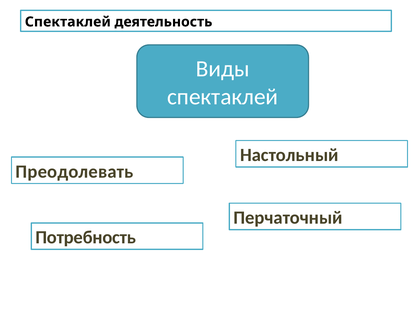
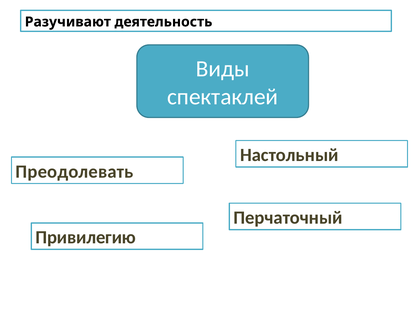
Спектаклей: Спектаклей -> Разучивают (68, 22)
Потребность: Потребность -> Привилегию (86, 238)
